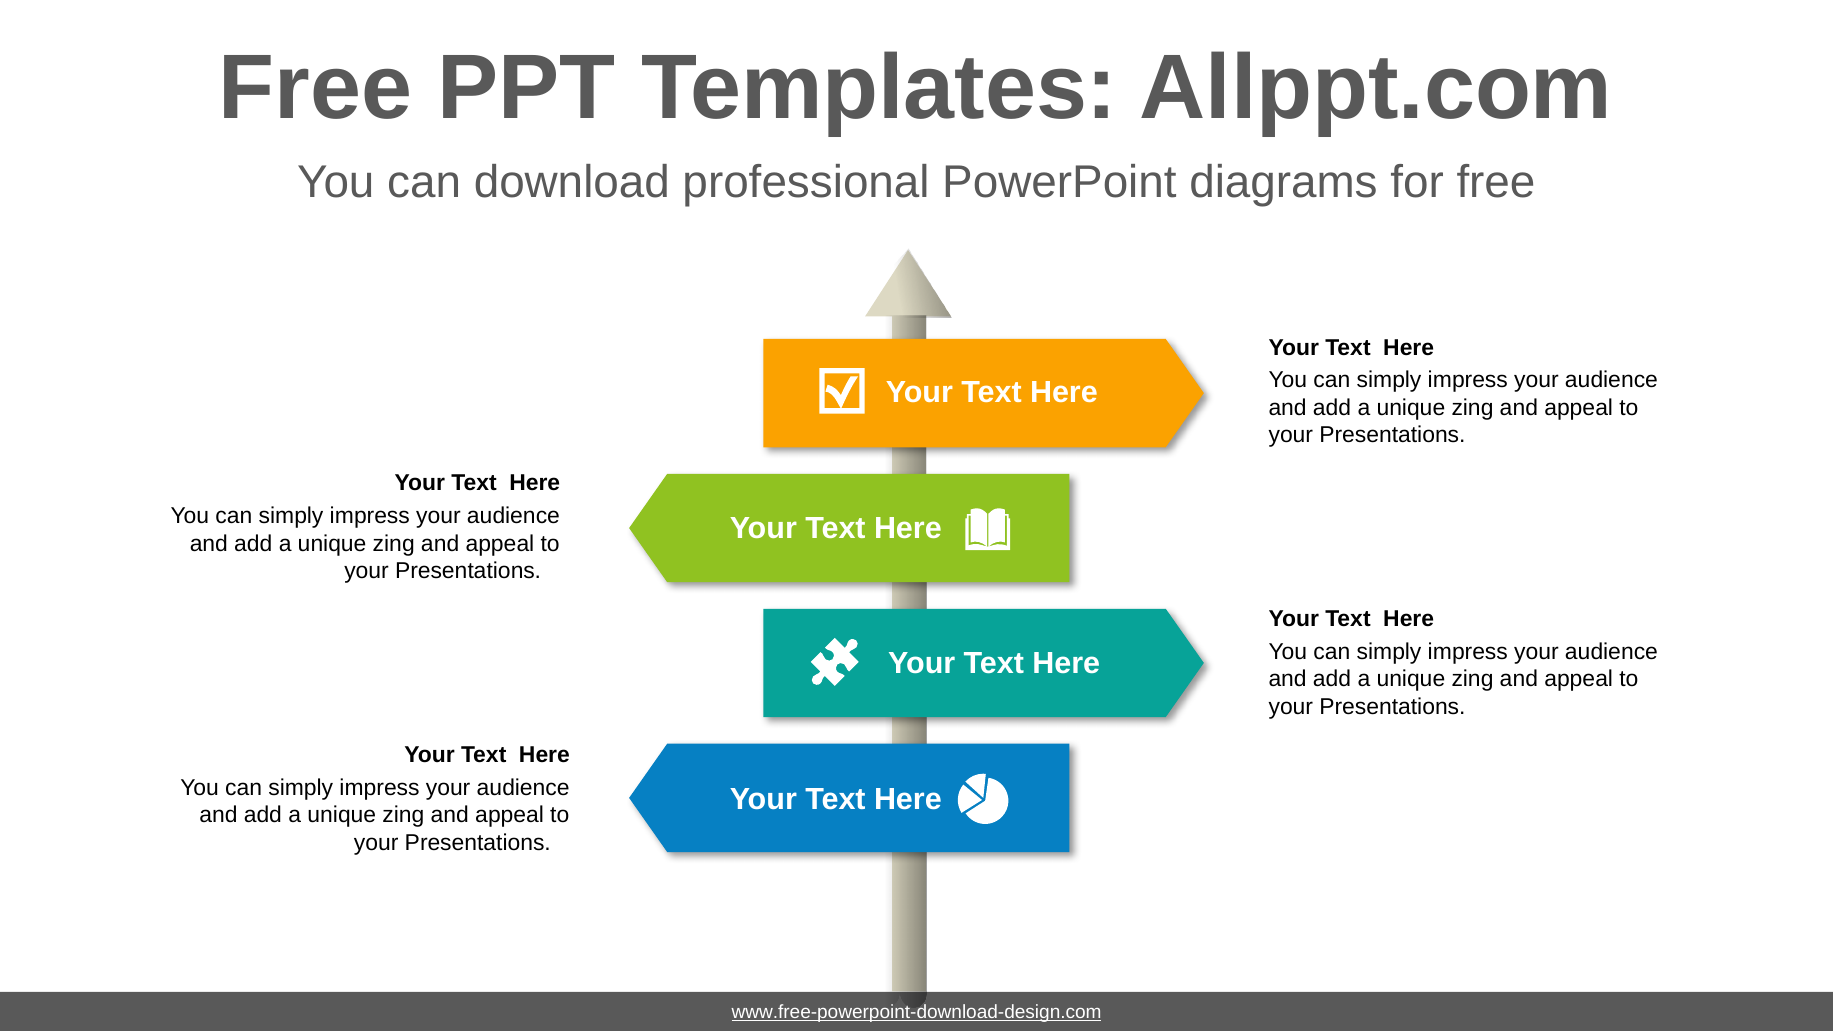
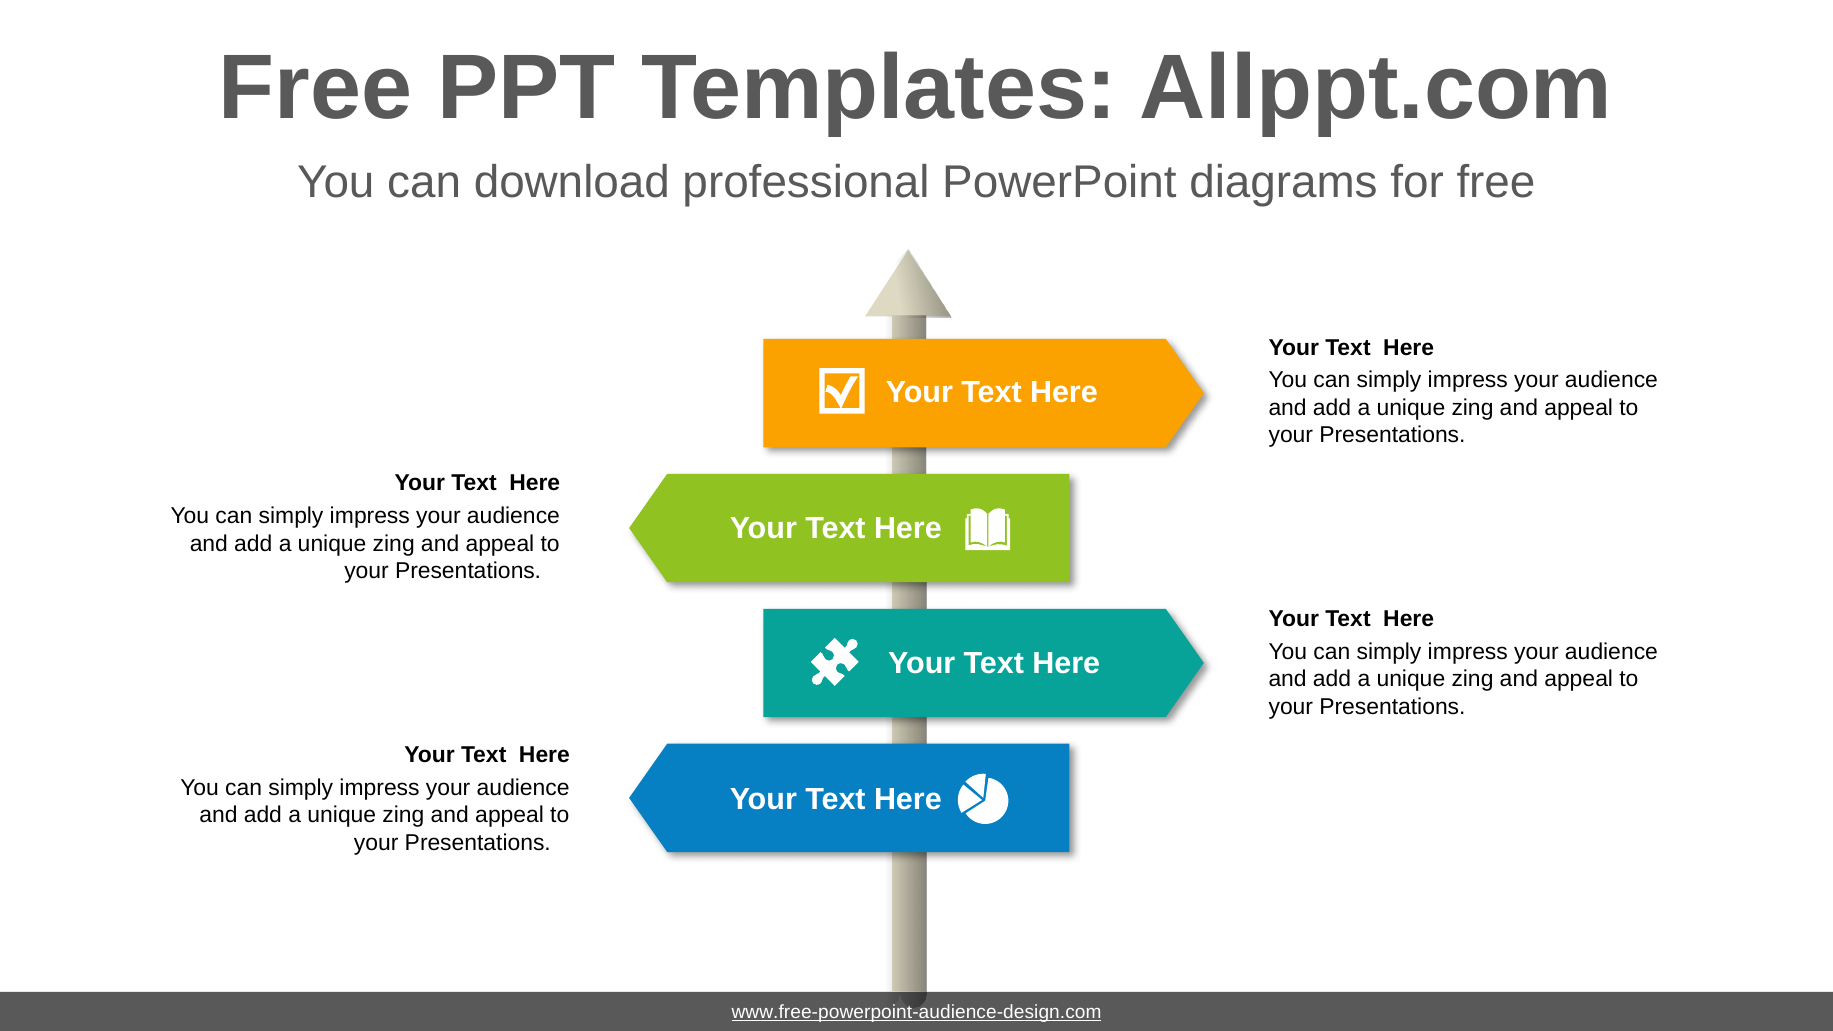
www.free-powerpoint-download-design.com: www.free-powerpoint-download-design.com -> www.free-powerpoint-audience-design.com (917, 1012)
